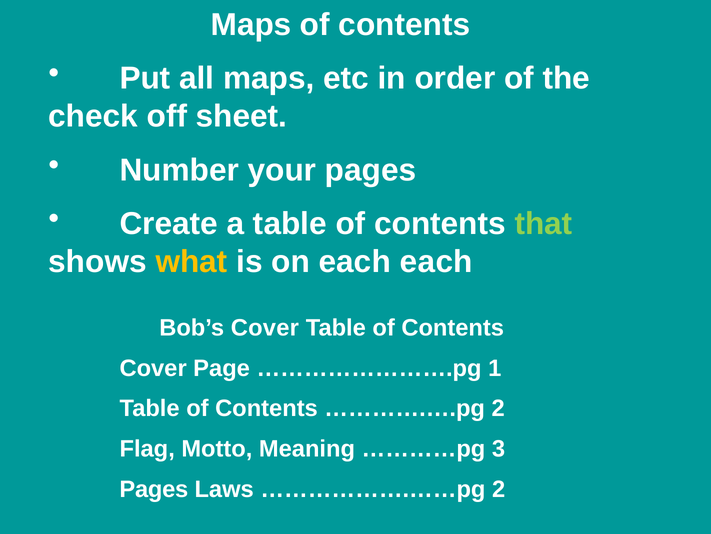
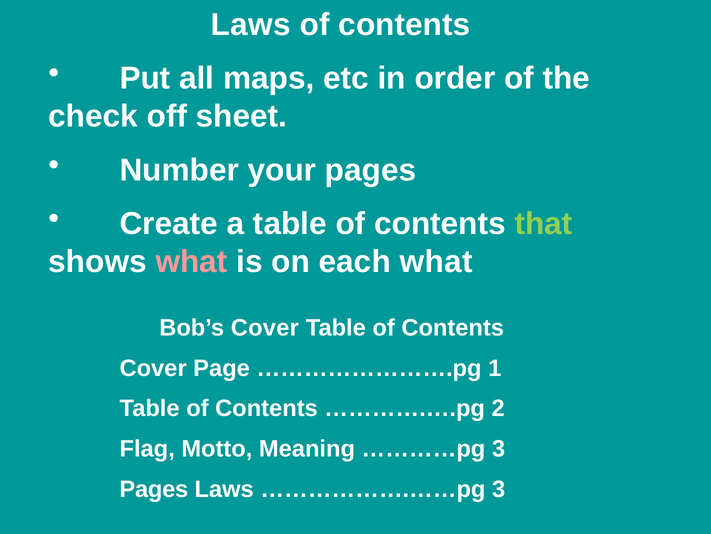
Maps: Maps -> Laws (251, 25)
what colour: yellow -> pink (192, 262)
each each: each -> what (436, 262)
……………….……pg 2: 2 -> 3 (499, 489)
